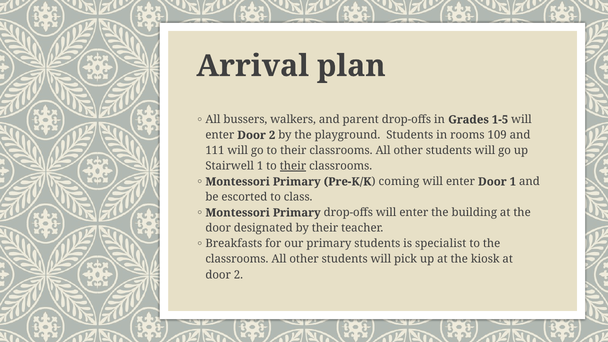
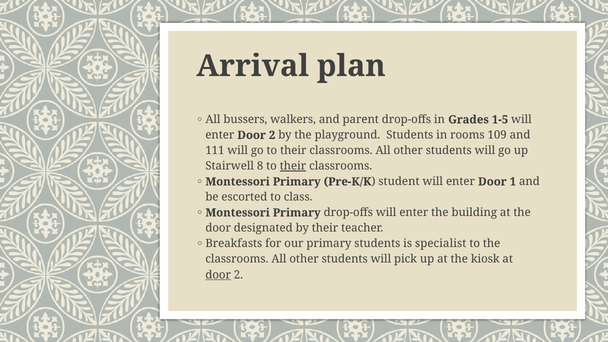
Stairwell 1: 1 -> 8 (260, 166)
coming: coming -> student (399, 182)
door underline: none -> present (218, 275)
